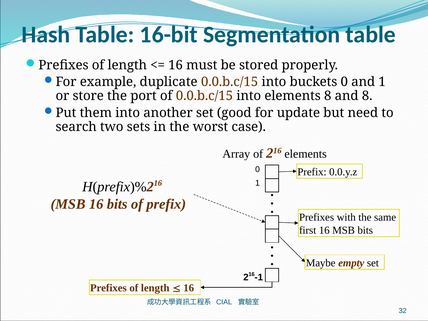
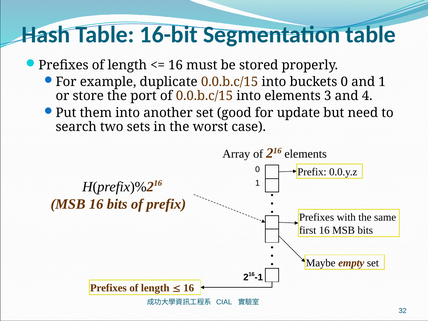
elements 8: 8 -> 3 (328, 96)
and 8: 8 -> 4 (367, 96)
